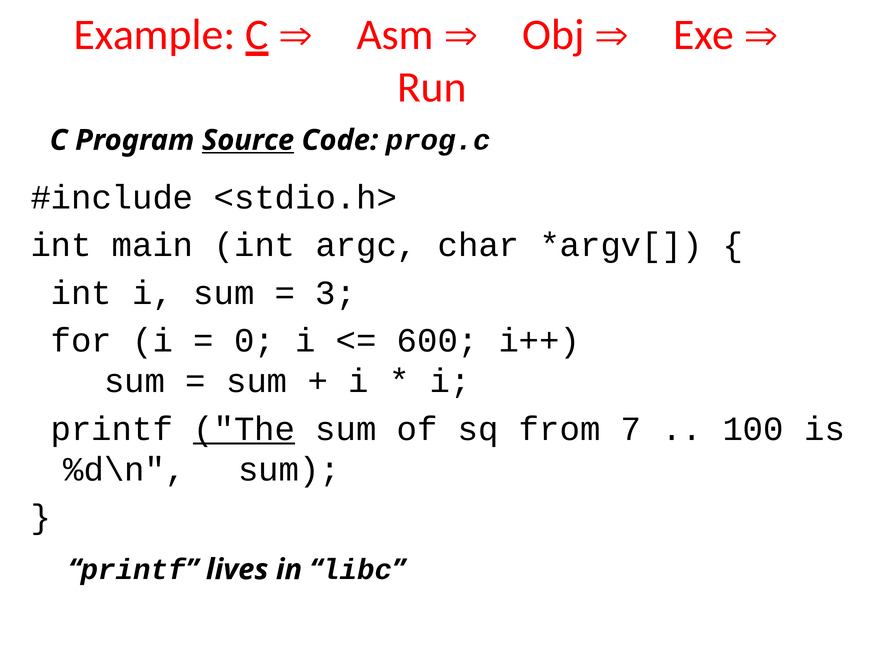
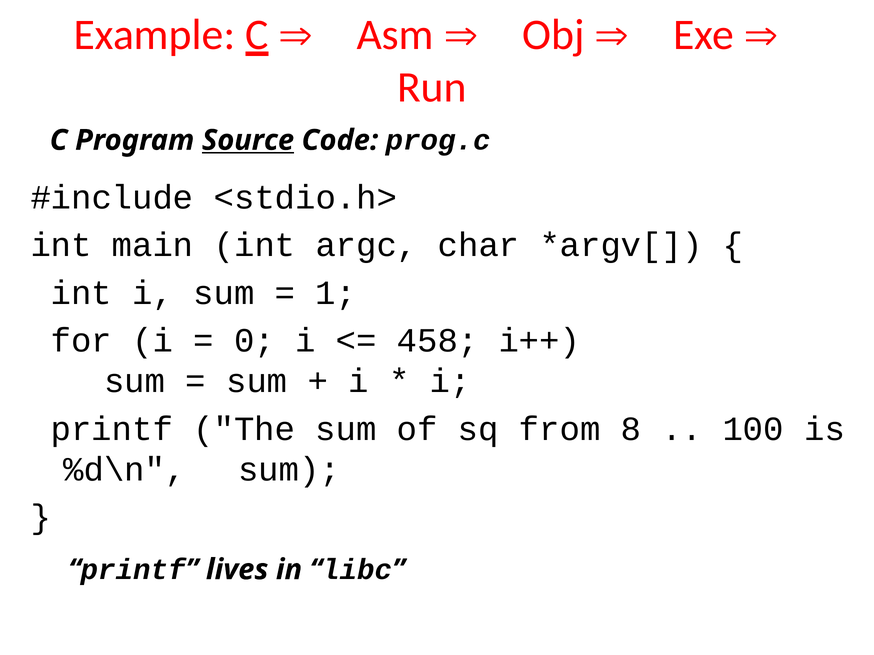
3: 3 -> 1 (336, 293)
600: 600 -> 458 (438, 341)
The underline: present -> none (244, 429)
7: 7 -> 8 (631, 429)
